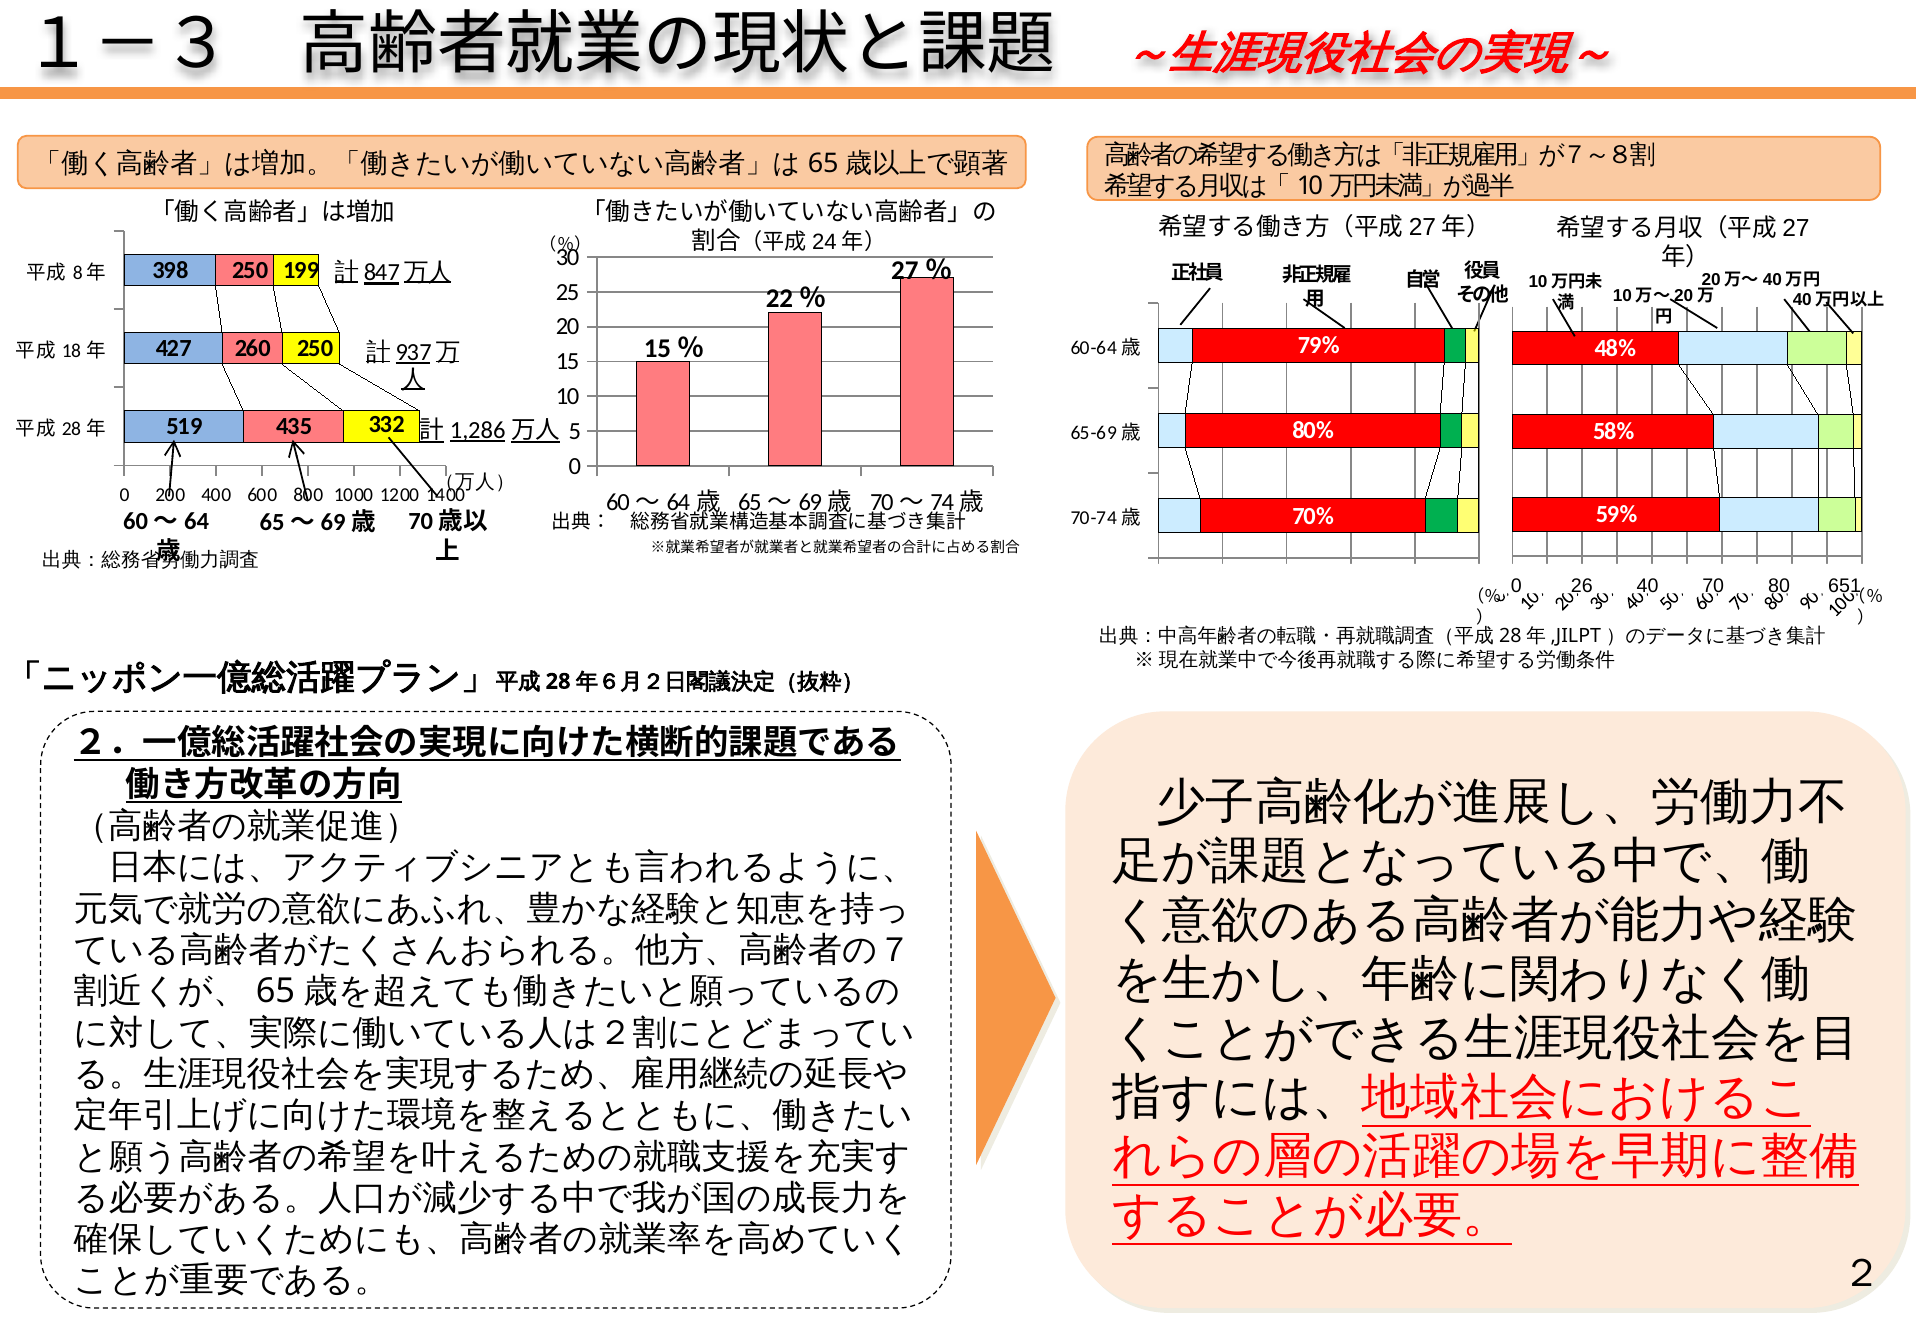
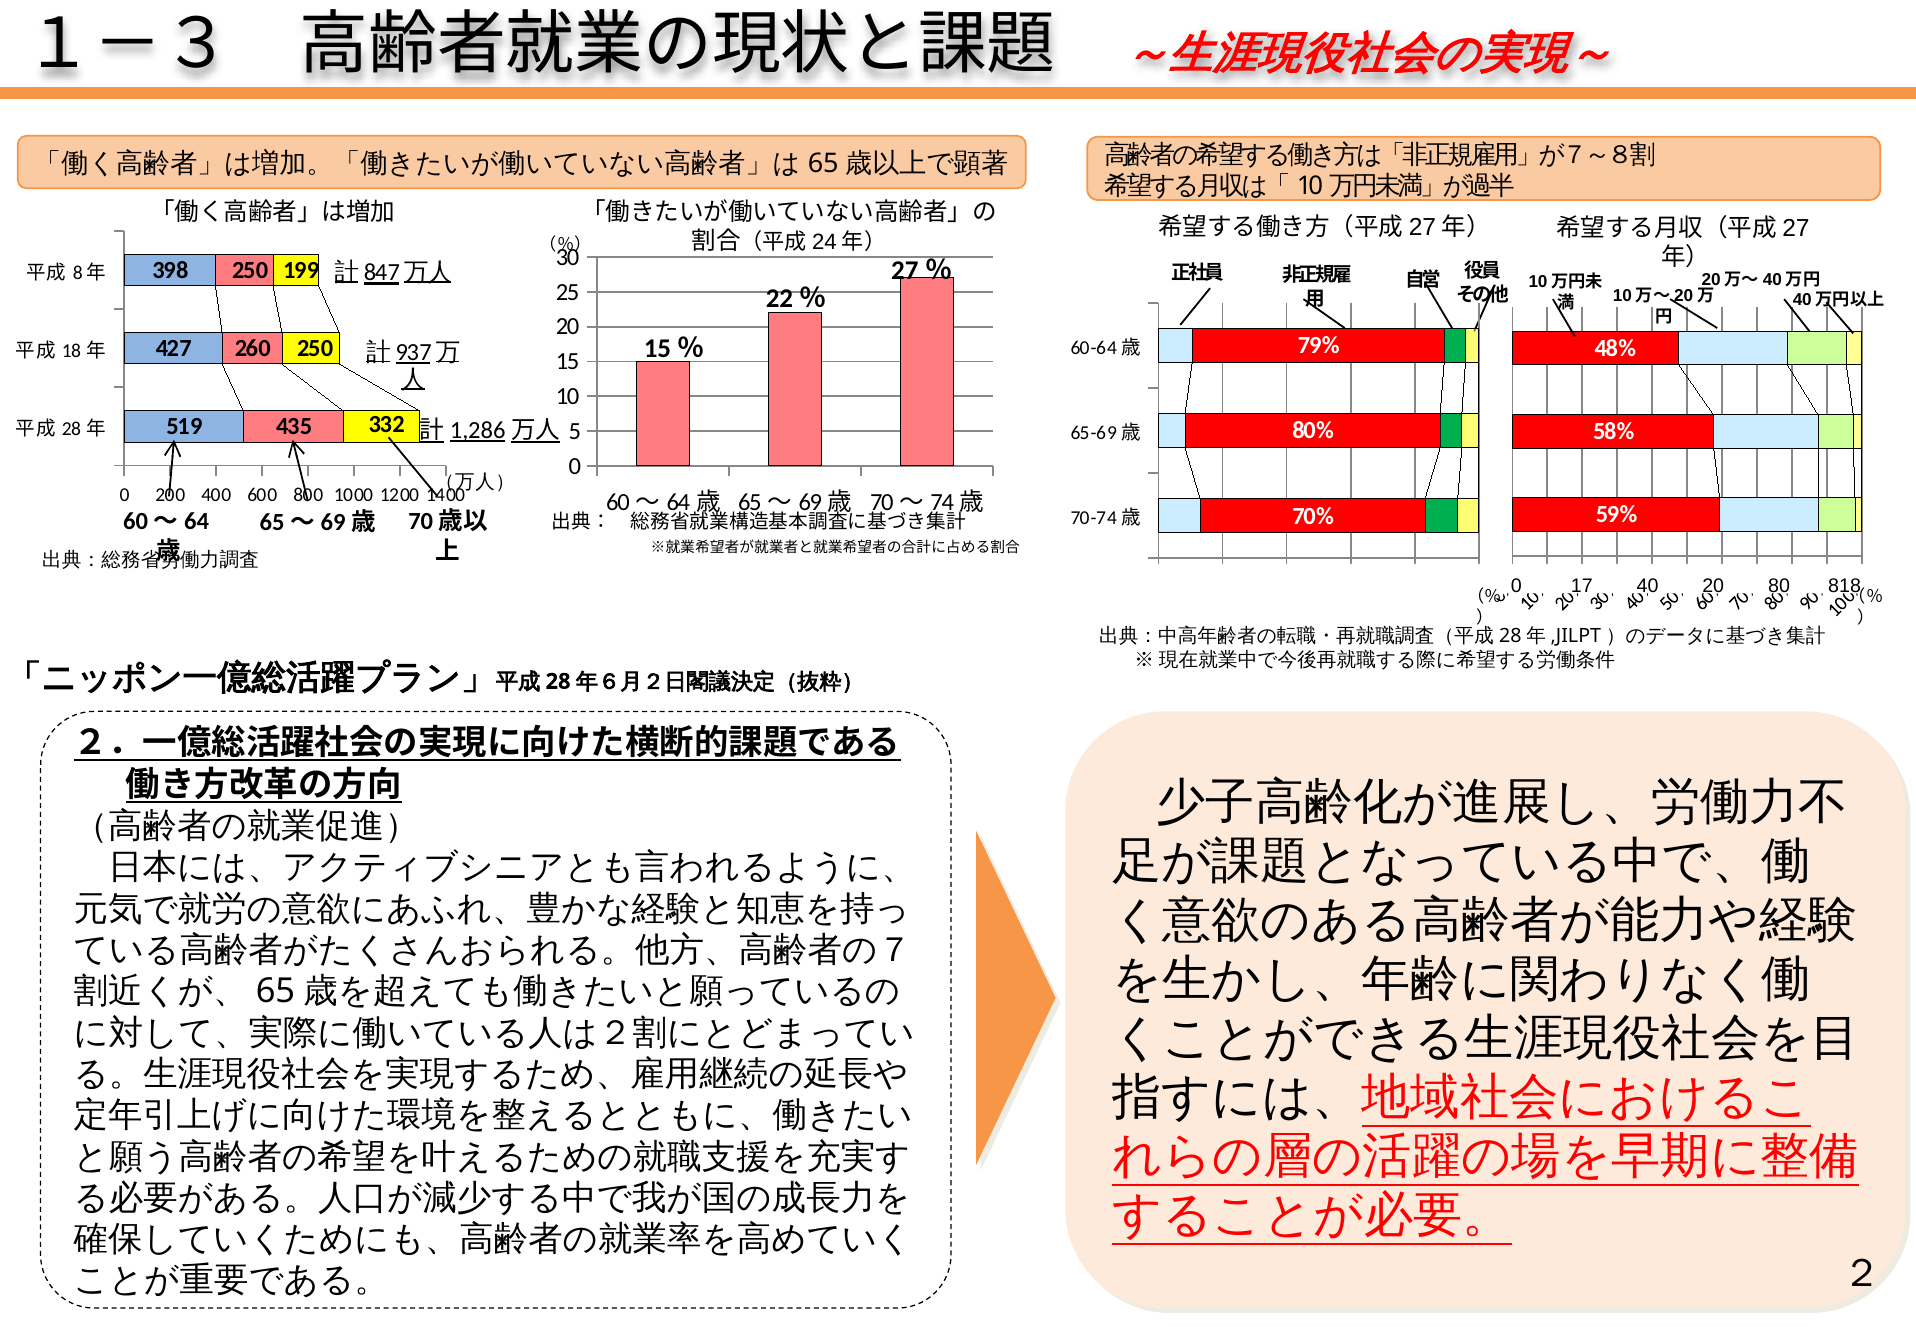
26: 26 -> 17 (1582, 586)
40 70: 70 -> 20 (1713, 586)
651: 651 -> 818 (1845, 586)
